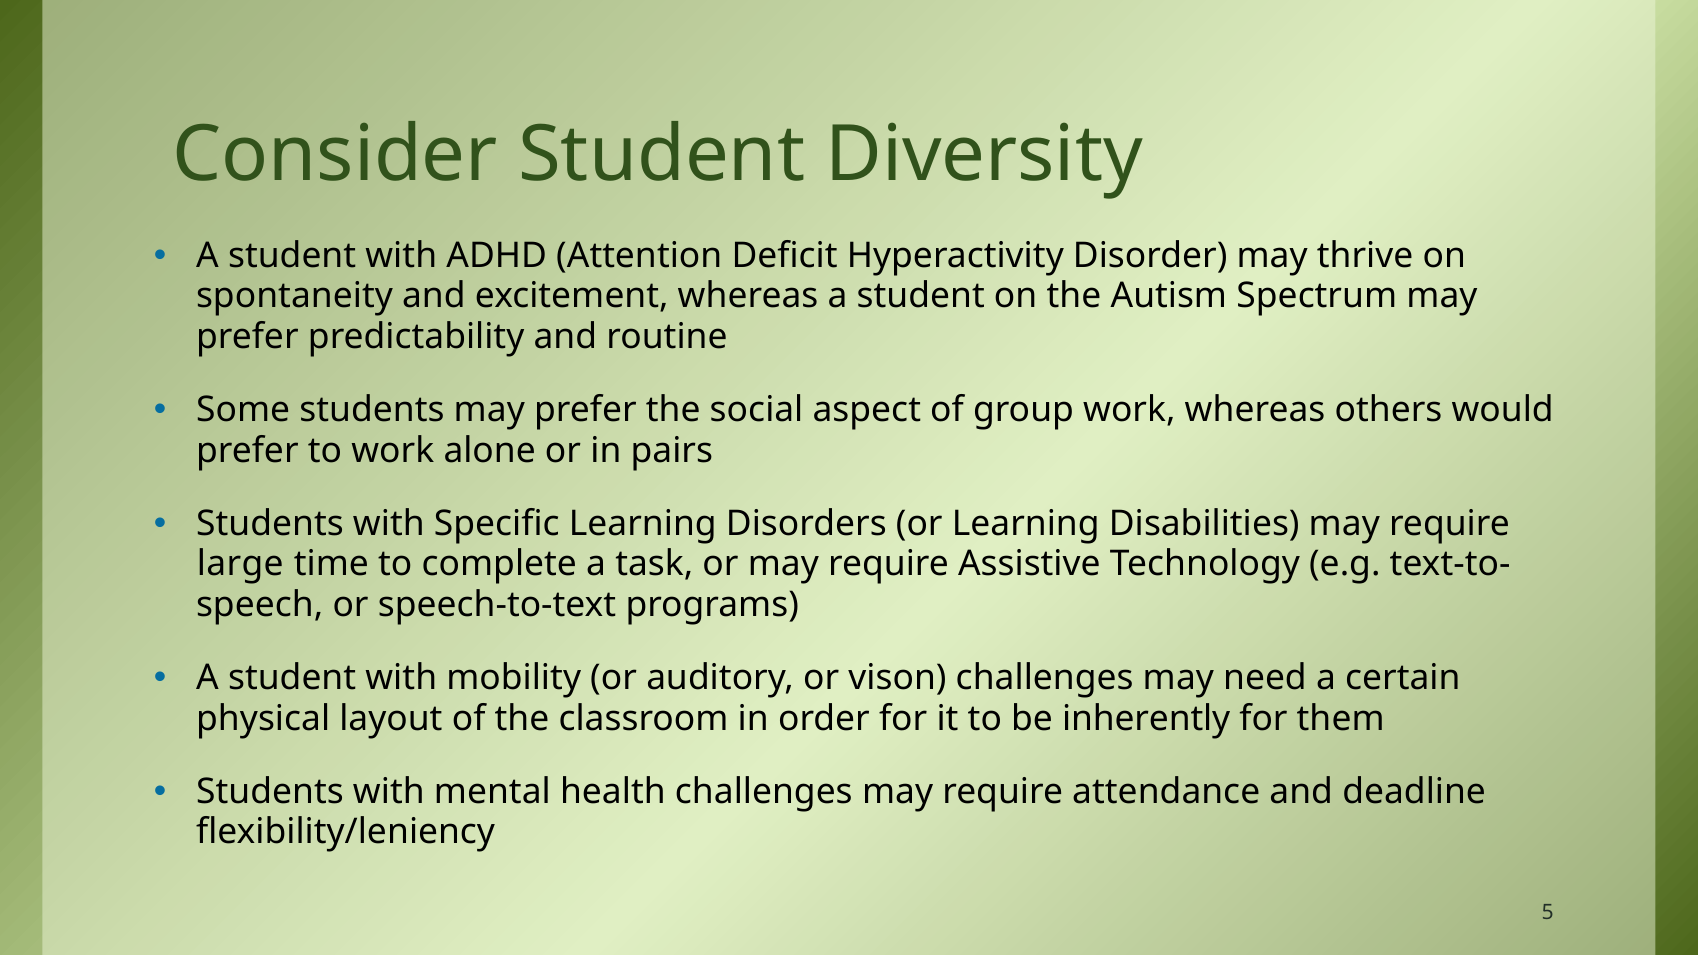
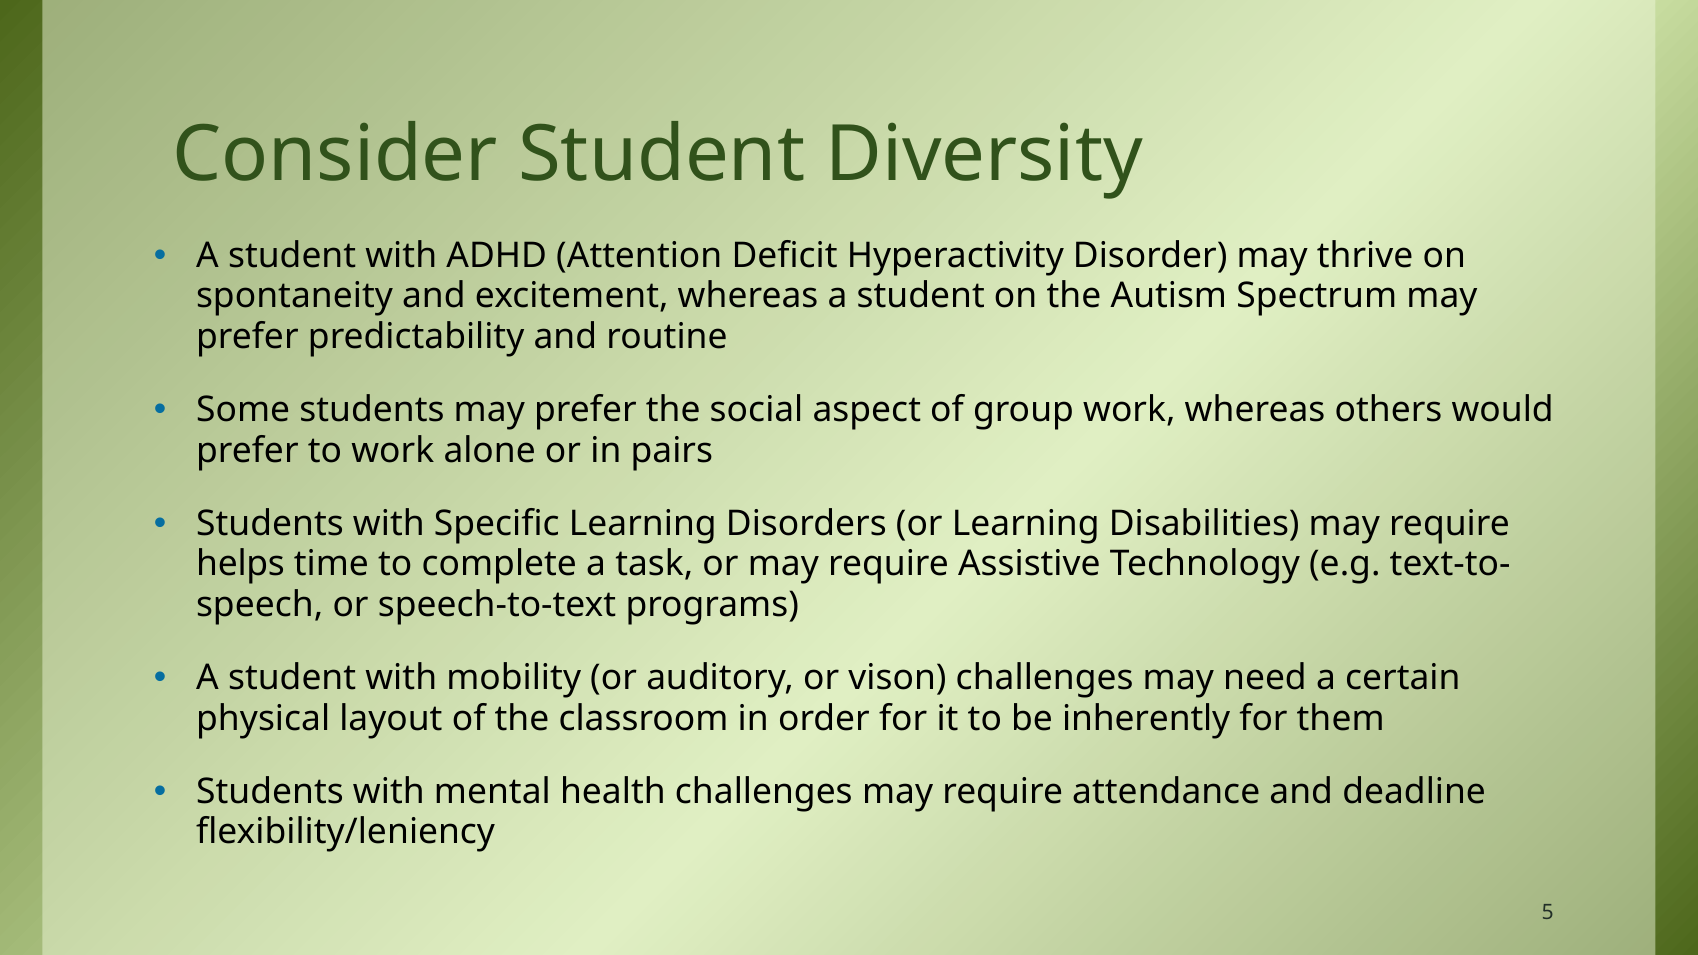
large: large -> helps (241, 564)
